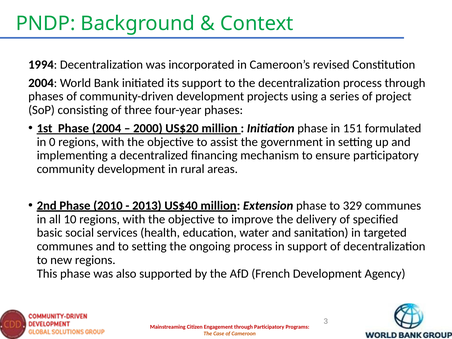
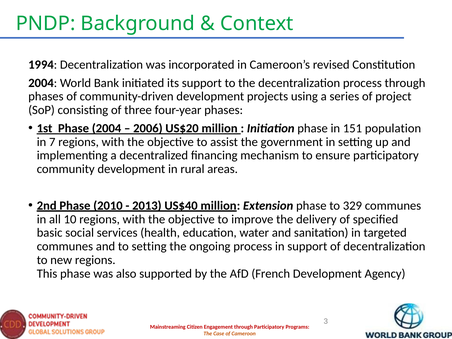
2000: 2000 -> 2006 (148, 128)
formulated: formulated -> population (393, 128)
0: 0 -> 7 (52, 142)
